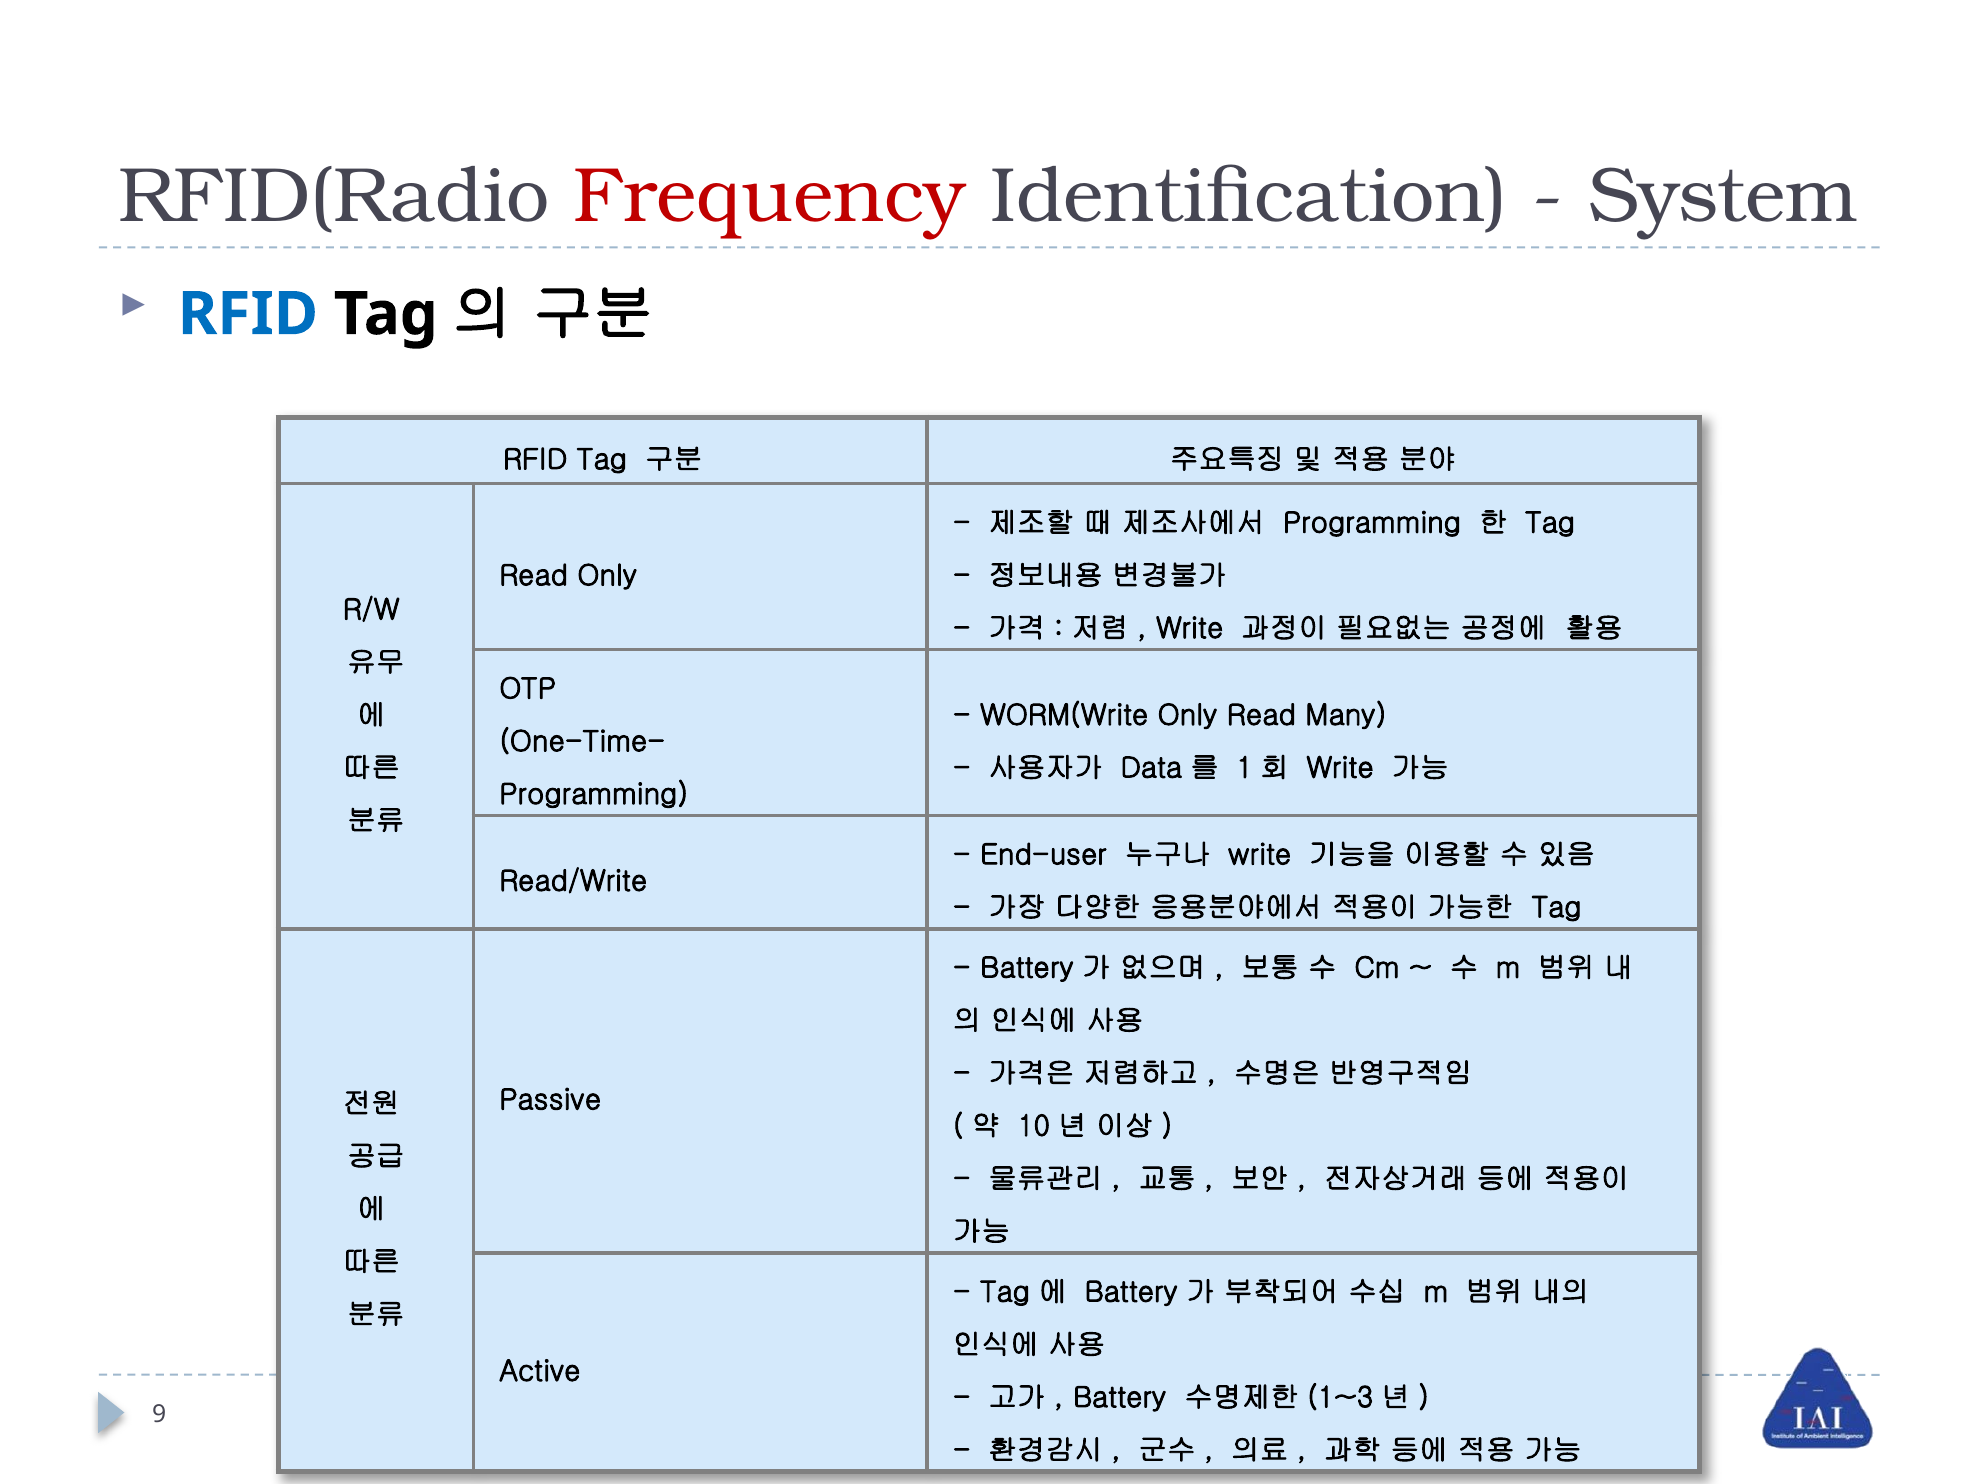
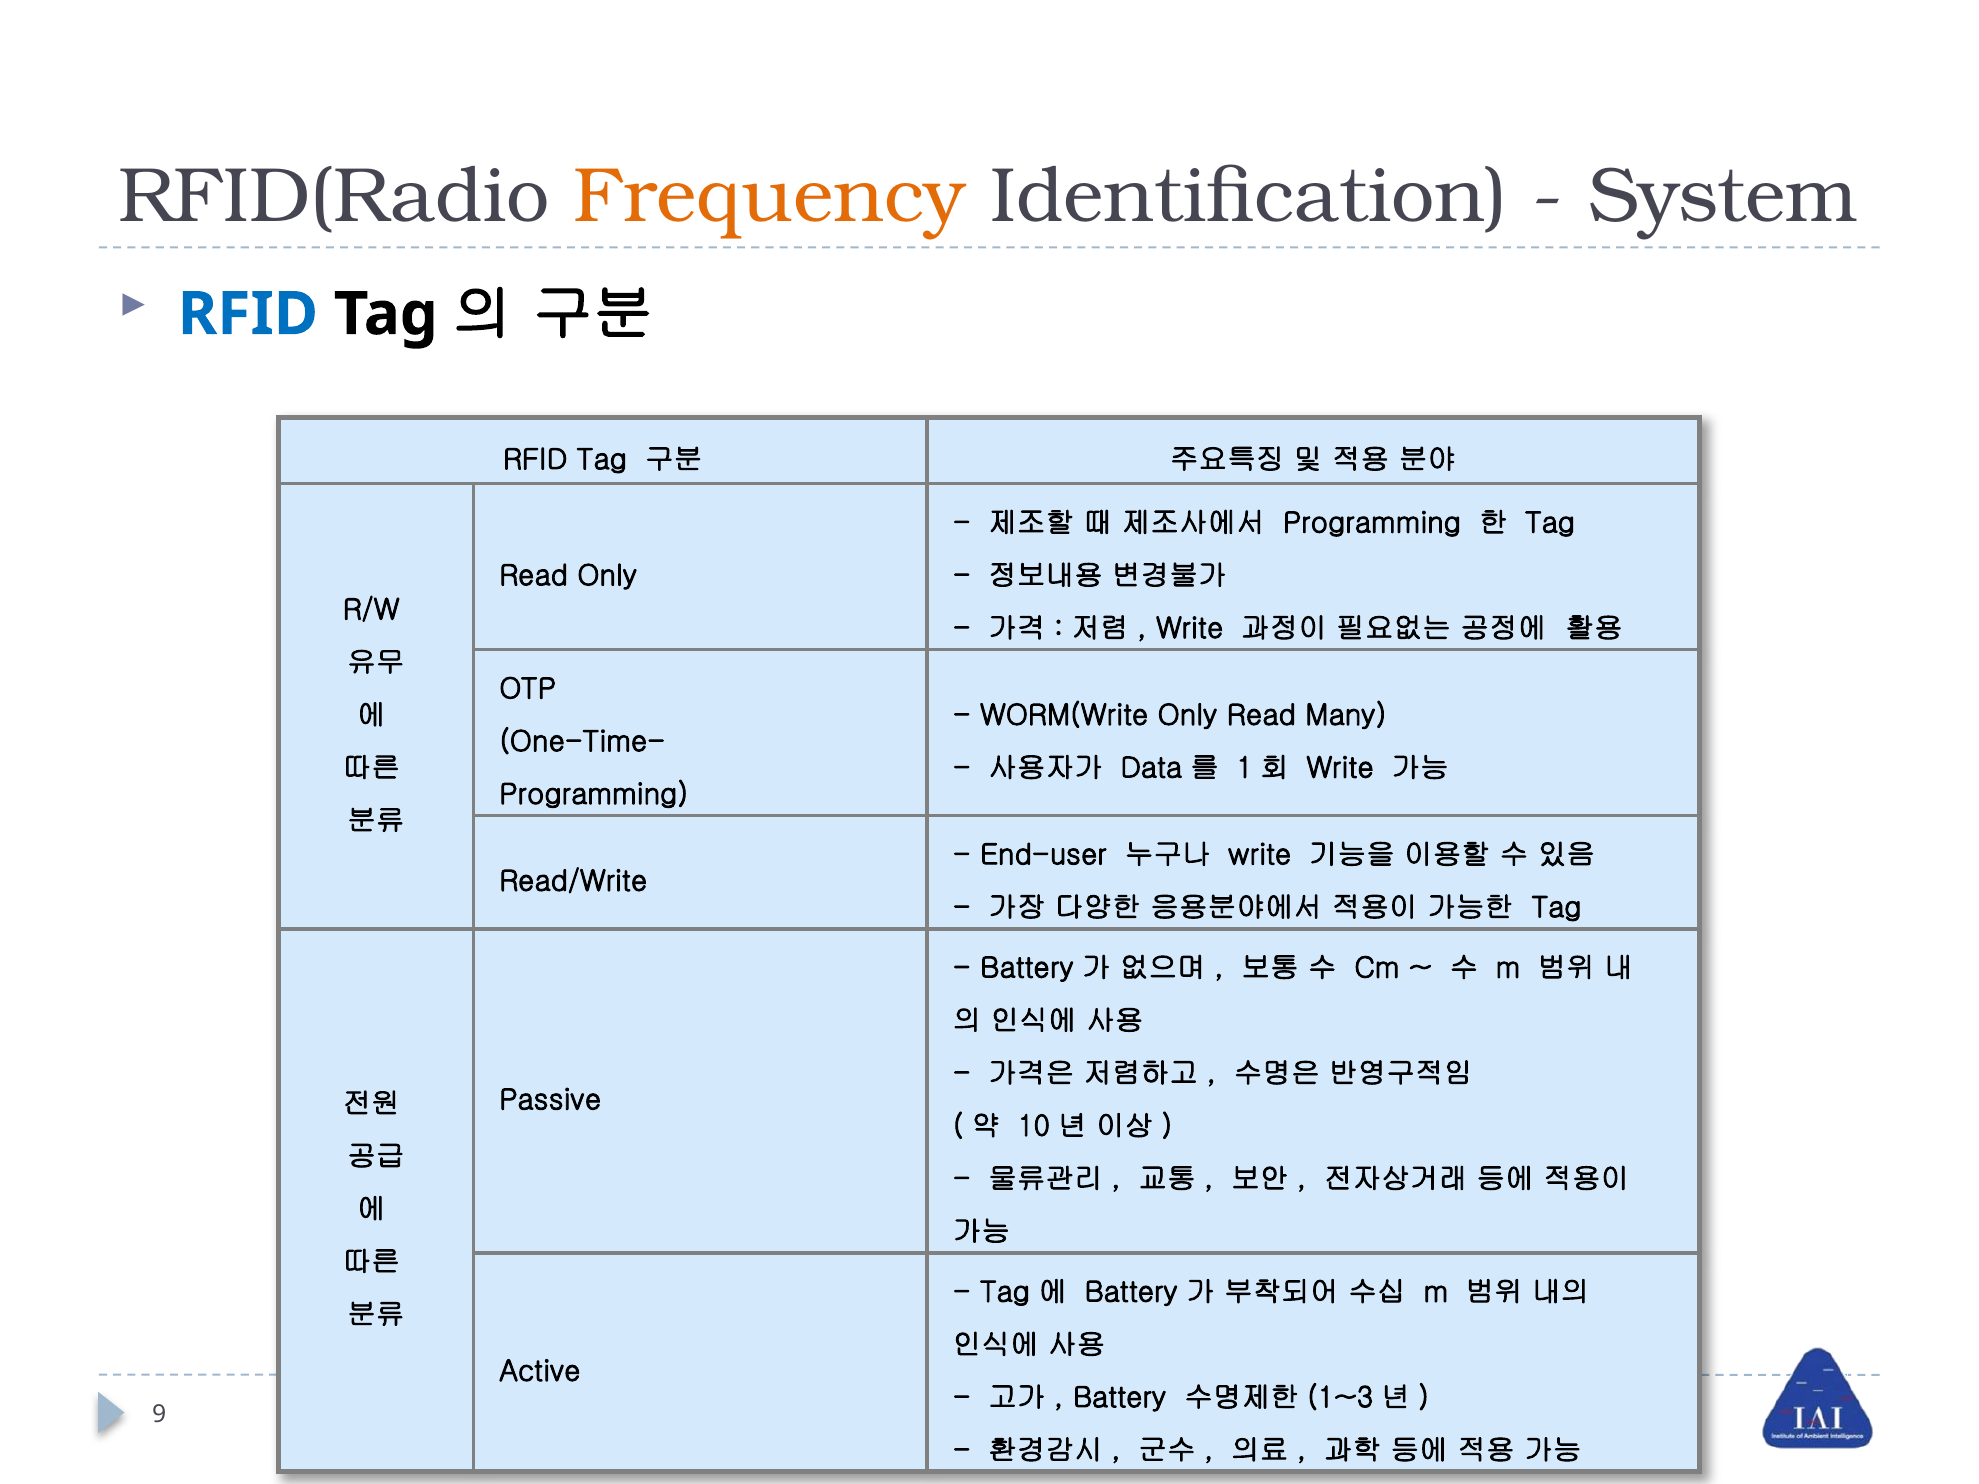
Frequency colour: red -> orange (770, 197)
